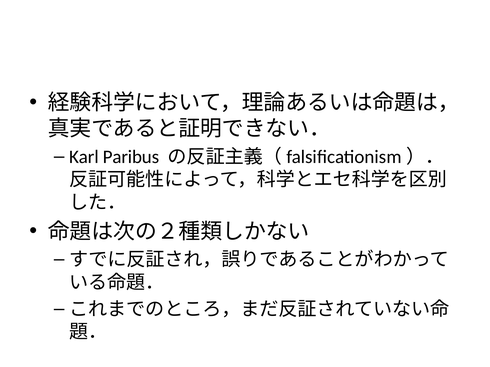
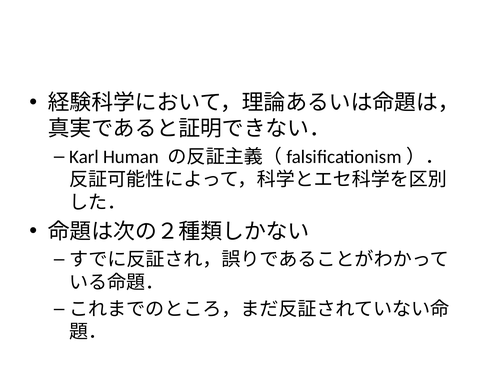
Paribus: Paribus -> Human (131, 157)
